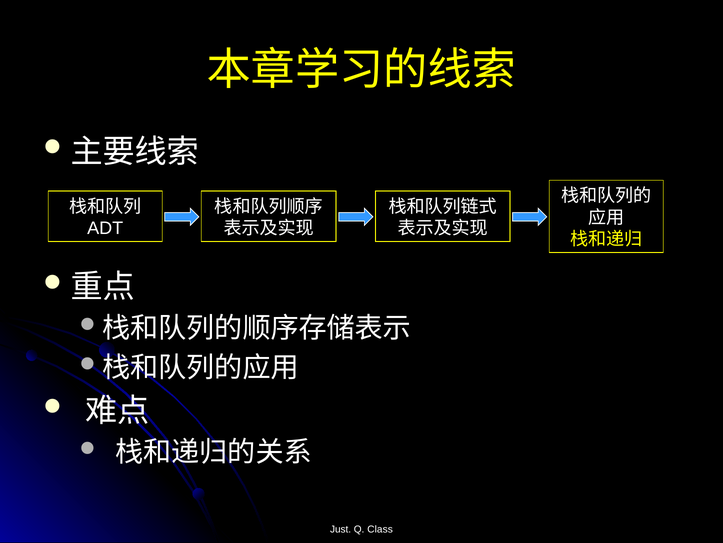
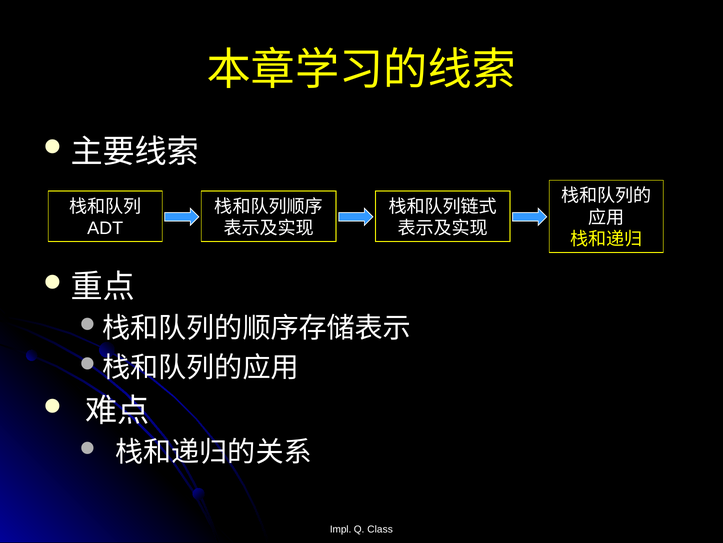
Just: Just -> Impl (341, 529)
